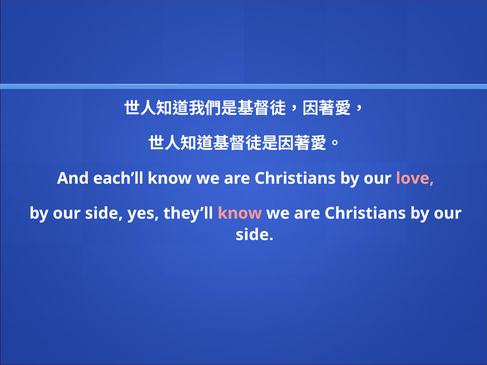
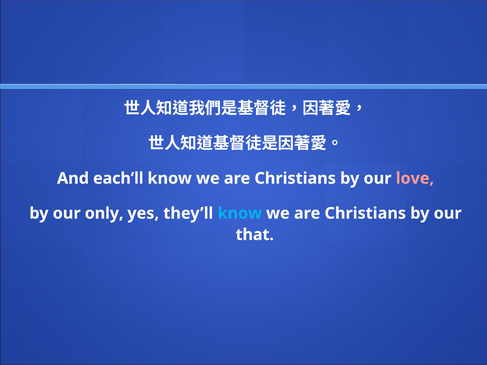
side: side -> only (104, 213)
know colour: pink -> light blue (240, 213)
side: side -> that (255, 235)
